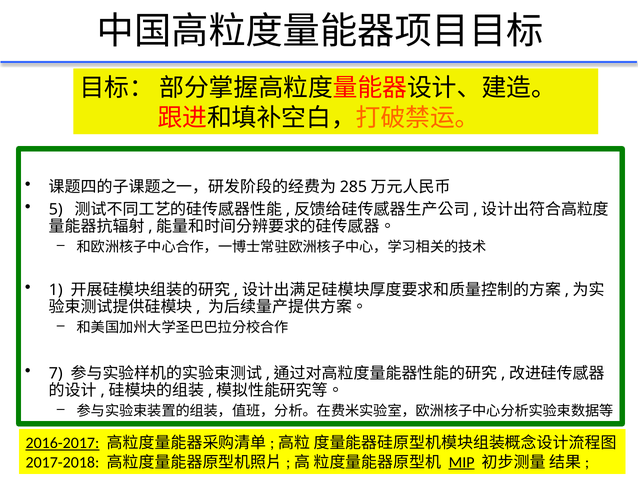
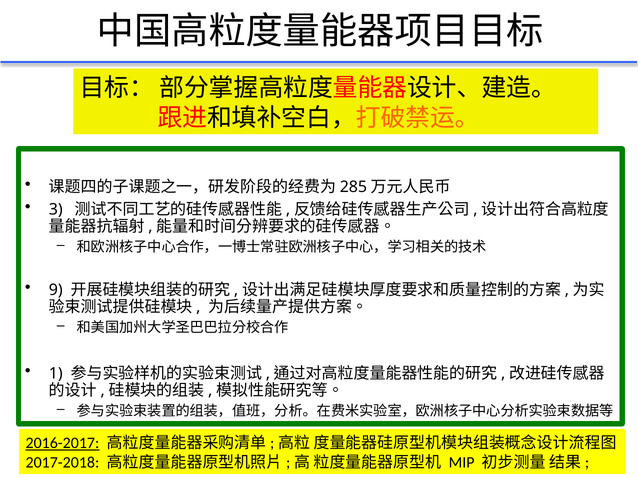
5: 5 -> 3 (56, 209)
1: 1 -> 9 (56, 290)
7: 7 -> 1 (56, 374)
MIP underline: present -> none (462, 463)
